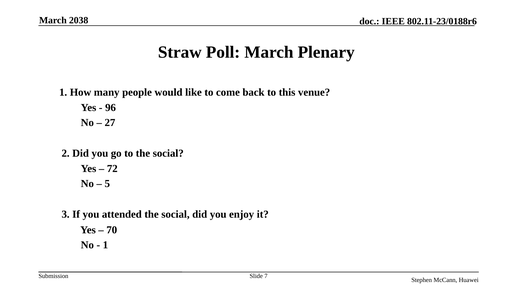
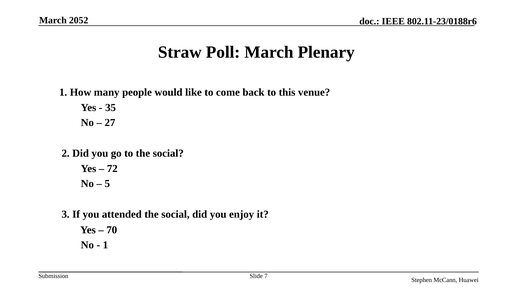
2038: 2038 -> 2052 (79, 20)
96: 96 -> 35 (111, 108)
